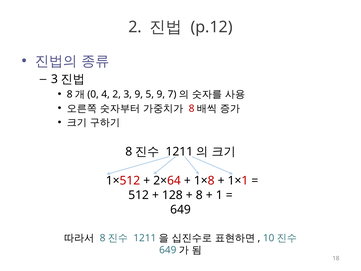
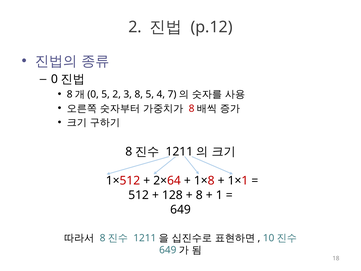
3: 3 -> 0 (54, 79)
4: 4 -> 5 (106, 94)
3 9: 9 -> 8 (139, 94)
5 9: 9 -> 4 (161, 94)
